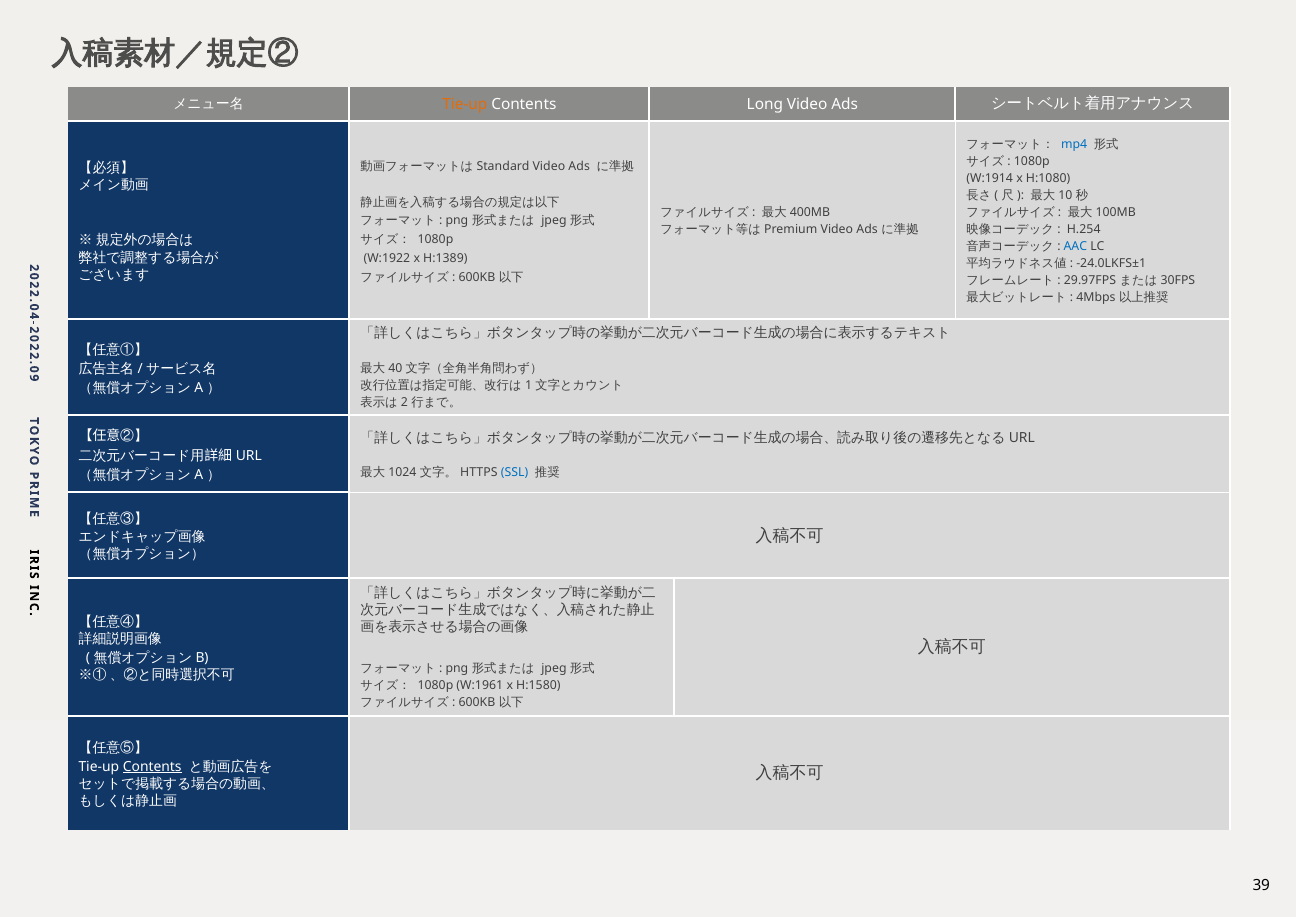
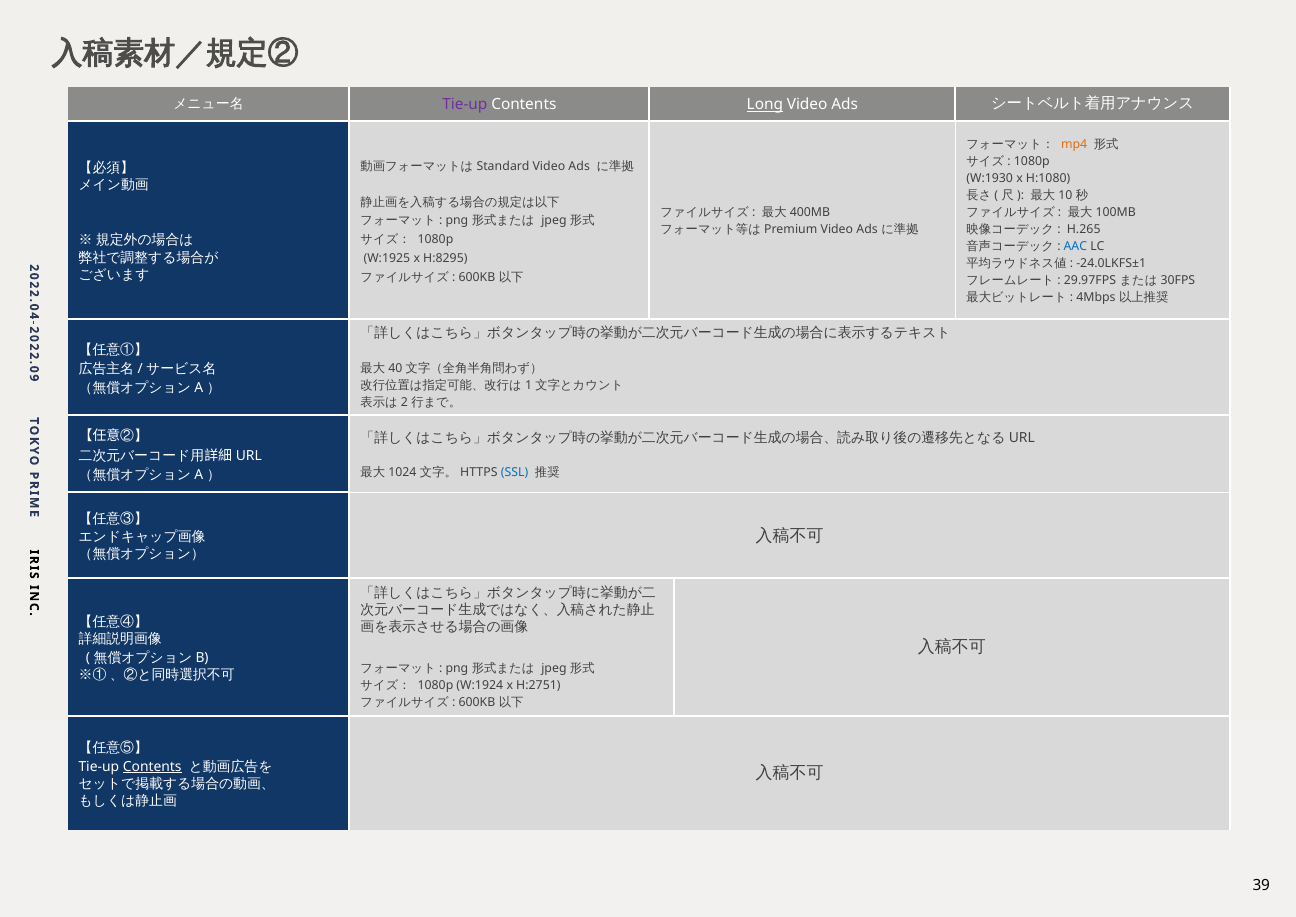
Tie-up colour: orange -> purple (465, 105)
Long underline: none -> present (765, 105)
mp4 colour: blue -> orange (1074, 144)
W:1914: W:1914 -> W:1930 (990, 178)
H.254: H.254 -> H.265 (1084, 229)
W:1922: W:1922 -> W:1925 (387, 258)
H:1389: H:1389 -> H:8295 (445, 258)
W:1961: W:1961 -> W:1924 (480, 685)
H:1580: H:1580 -> H:2751 (538, 685)
